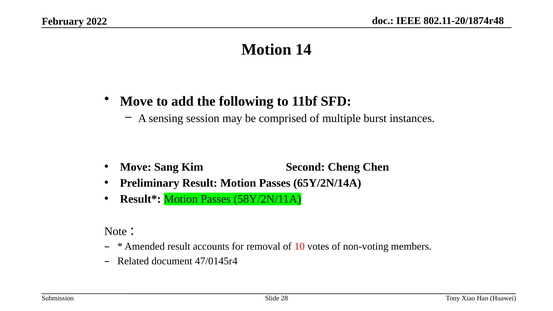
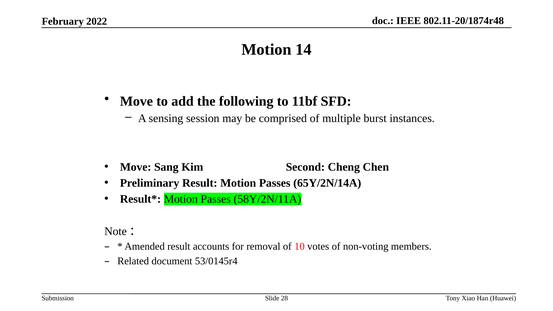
47/0145r4: 47/0145r4 -> 53/0145r4 (216, 261)
